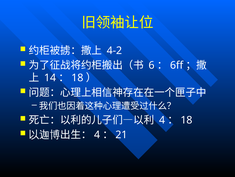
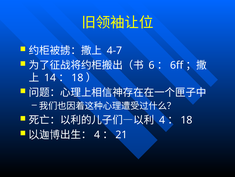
4-2: 4-2 -> 4-7 (114, 50)
